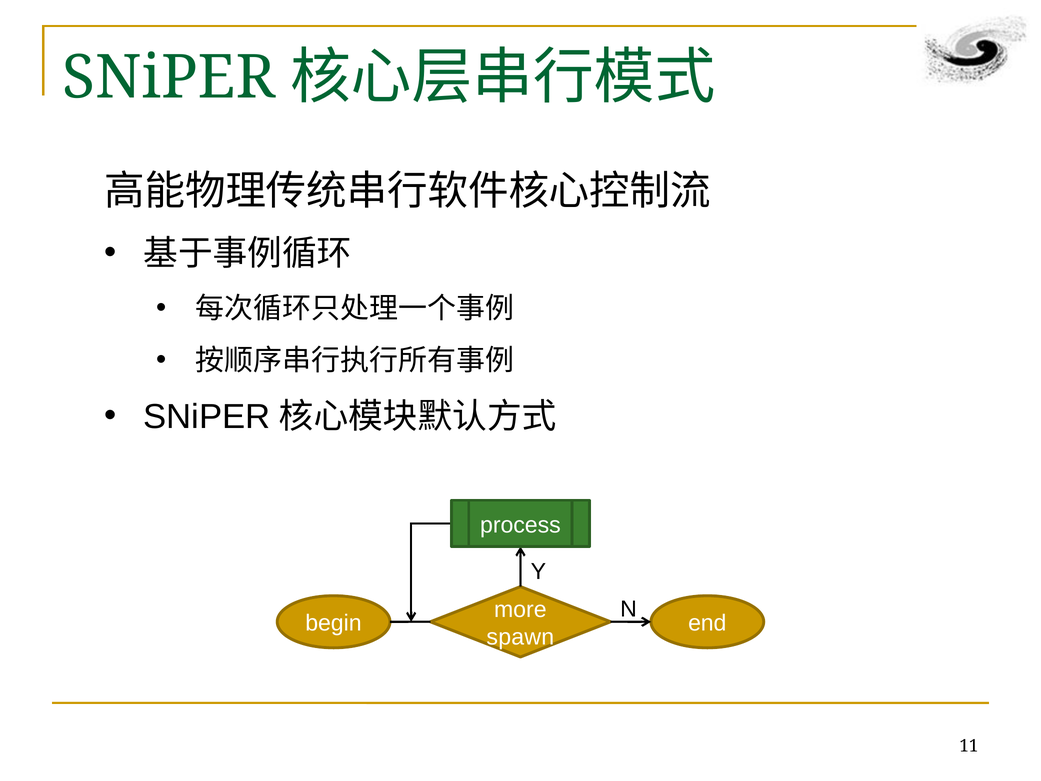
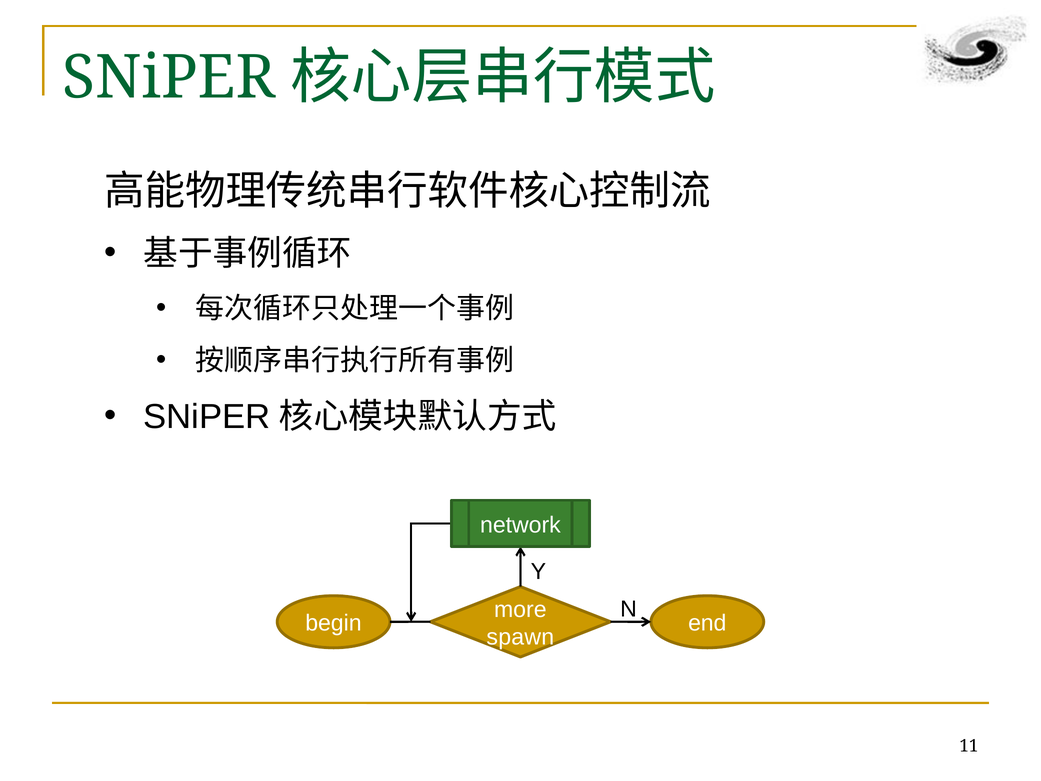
process: process -> network (520, 525)
